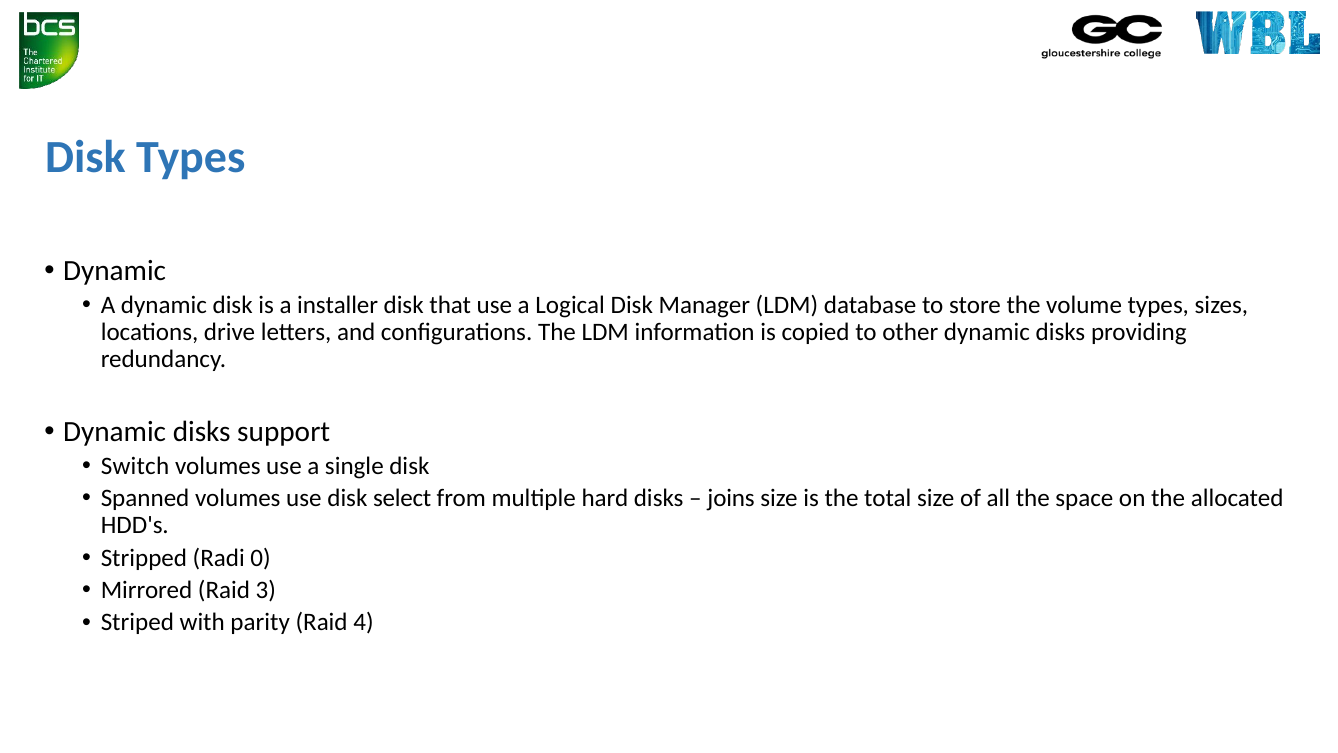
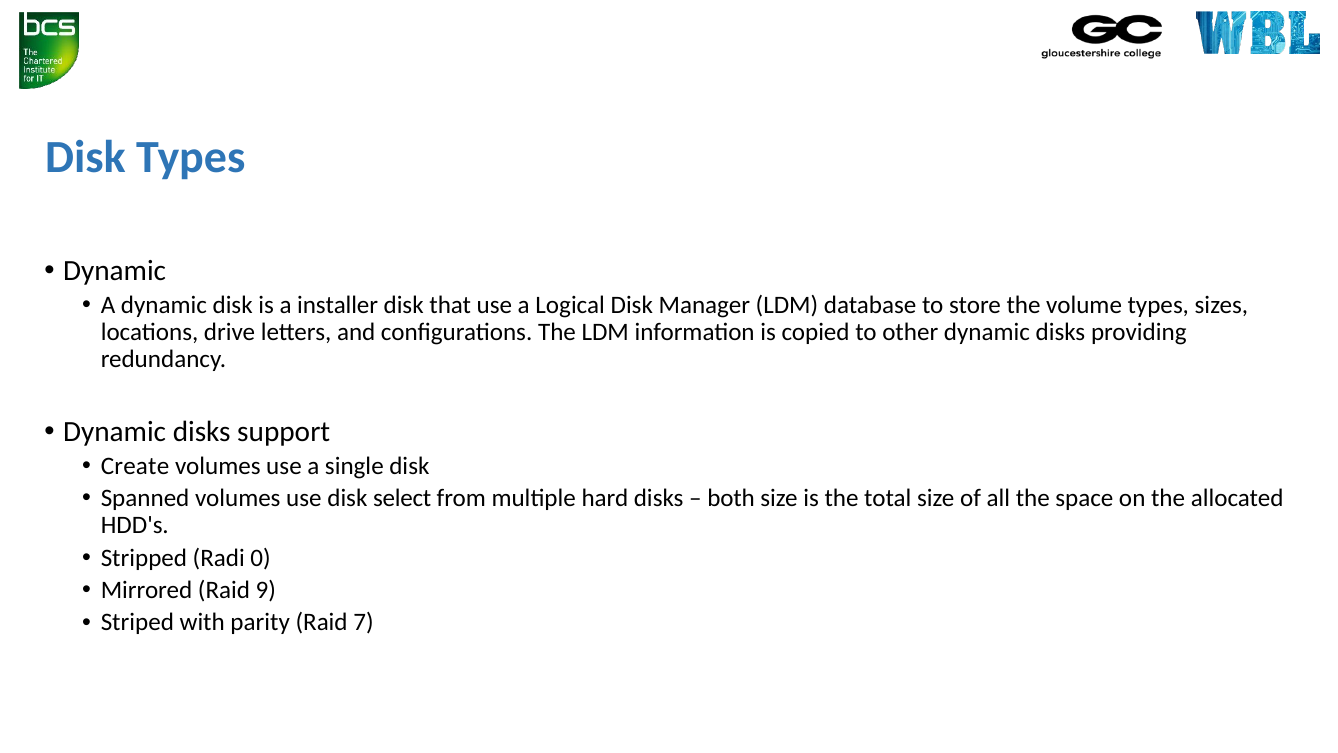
Switch: Switch -> Create (135, 466)
joins: joins -> both (731, 498)
3: 3 -> 9 (266, 590)
4: 4 -> 7 (364, 622)
